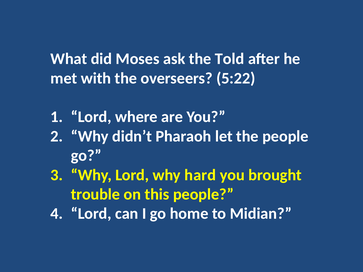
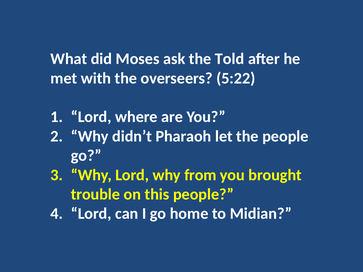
hard: hard -> from (200, 175)
